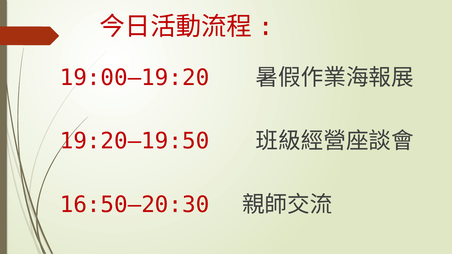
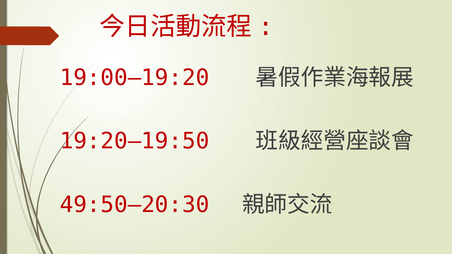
16:50—20:30: 16:50—20:30 -> 49:50—20:30 (135, 205)
